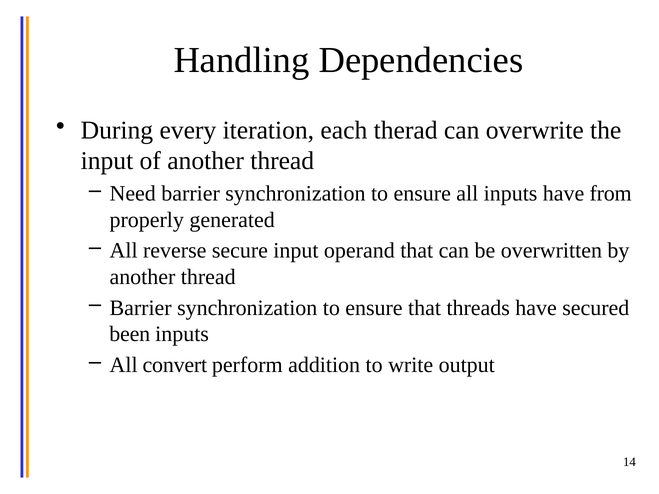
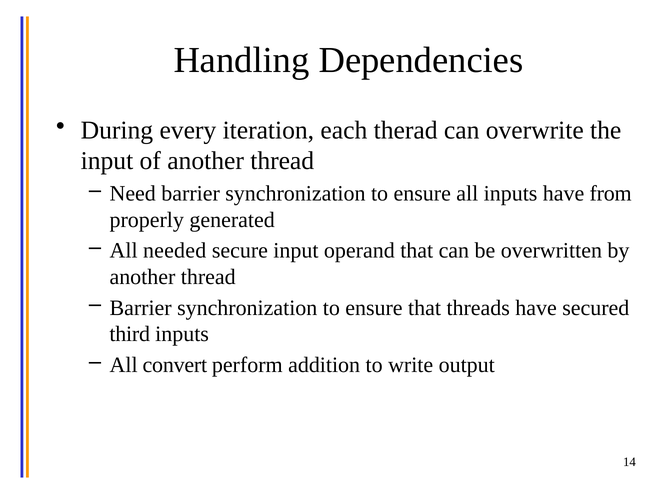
reverse: reverse -> needed (175, 251)
been: been -> third (130, 334)
